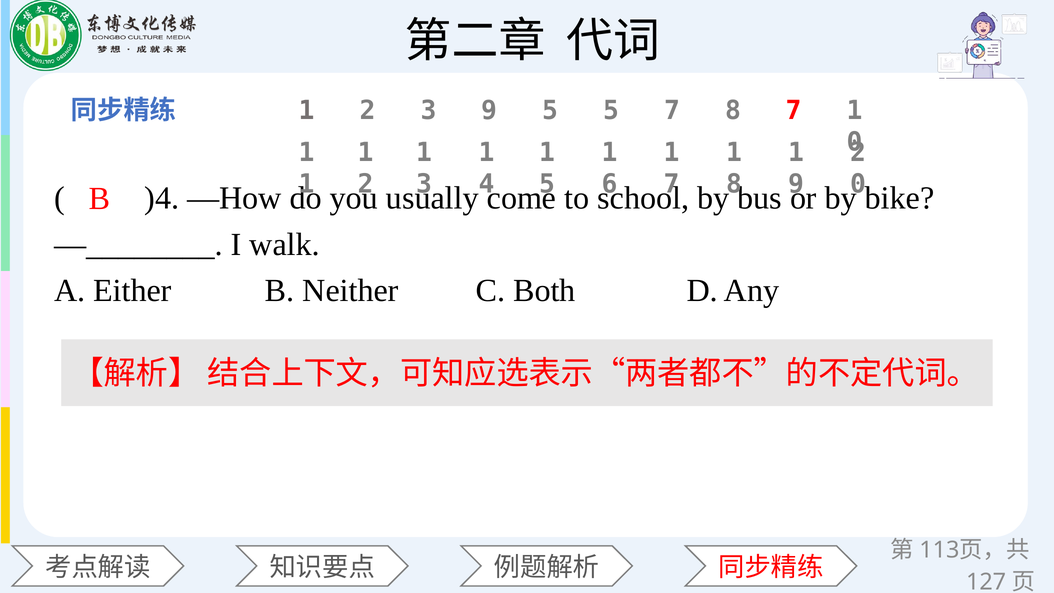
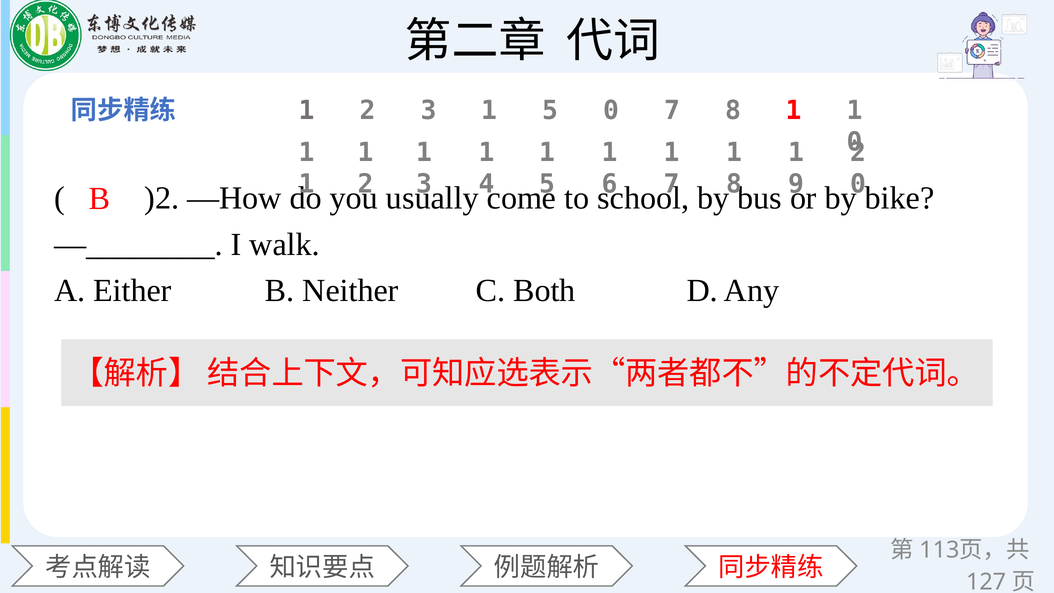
2 3 9: 9 -> 1 (489, 111)
5 5: 5 -> 0 (611, 111)
7 8 7: 7 -> 1 (794, 111)
)4: )4 -> )2 (162, 198)
